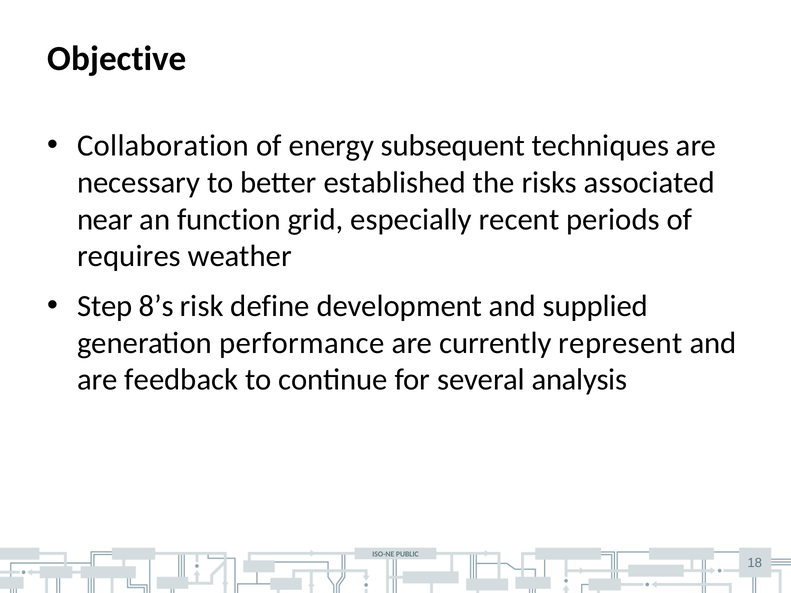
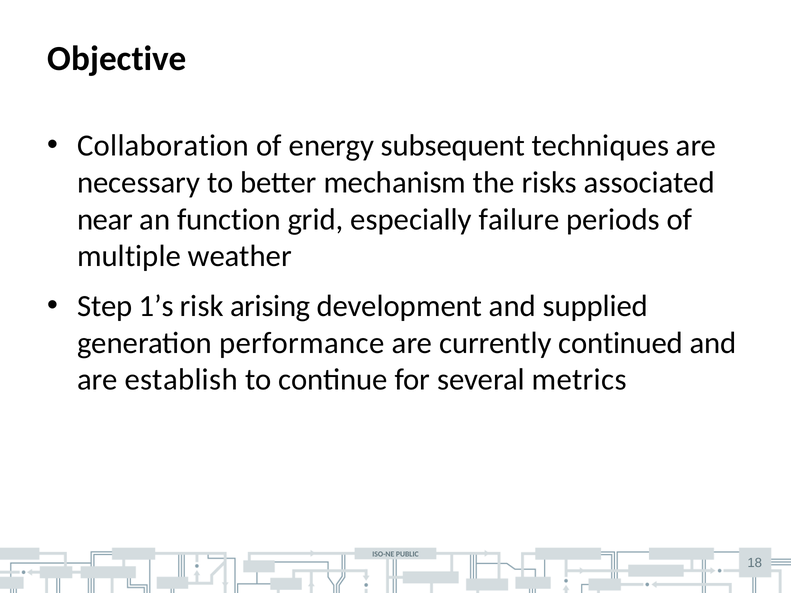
established: established -> mechanism (395, 183)
recent: recent -> failure (519, 219)
requires: requires -> multiple (129, 256)
8’s: 8’s -> 1’s (156, 306)
define: define -> arising (270, 306)
represent: represent -> continued (621, 343)
feedback: feedback -> establish (181, 380)
analysis: analysis -> metrics (579, 380)
